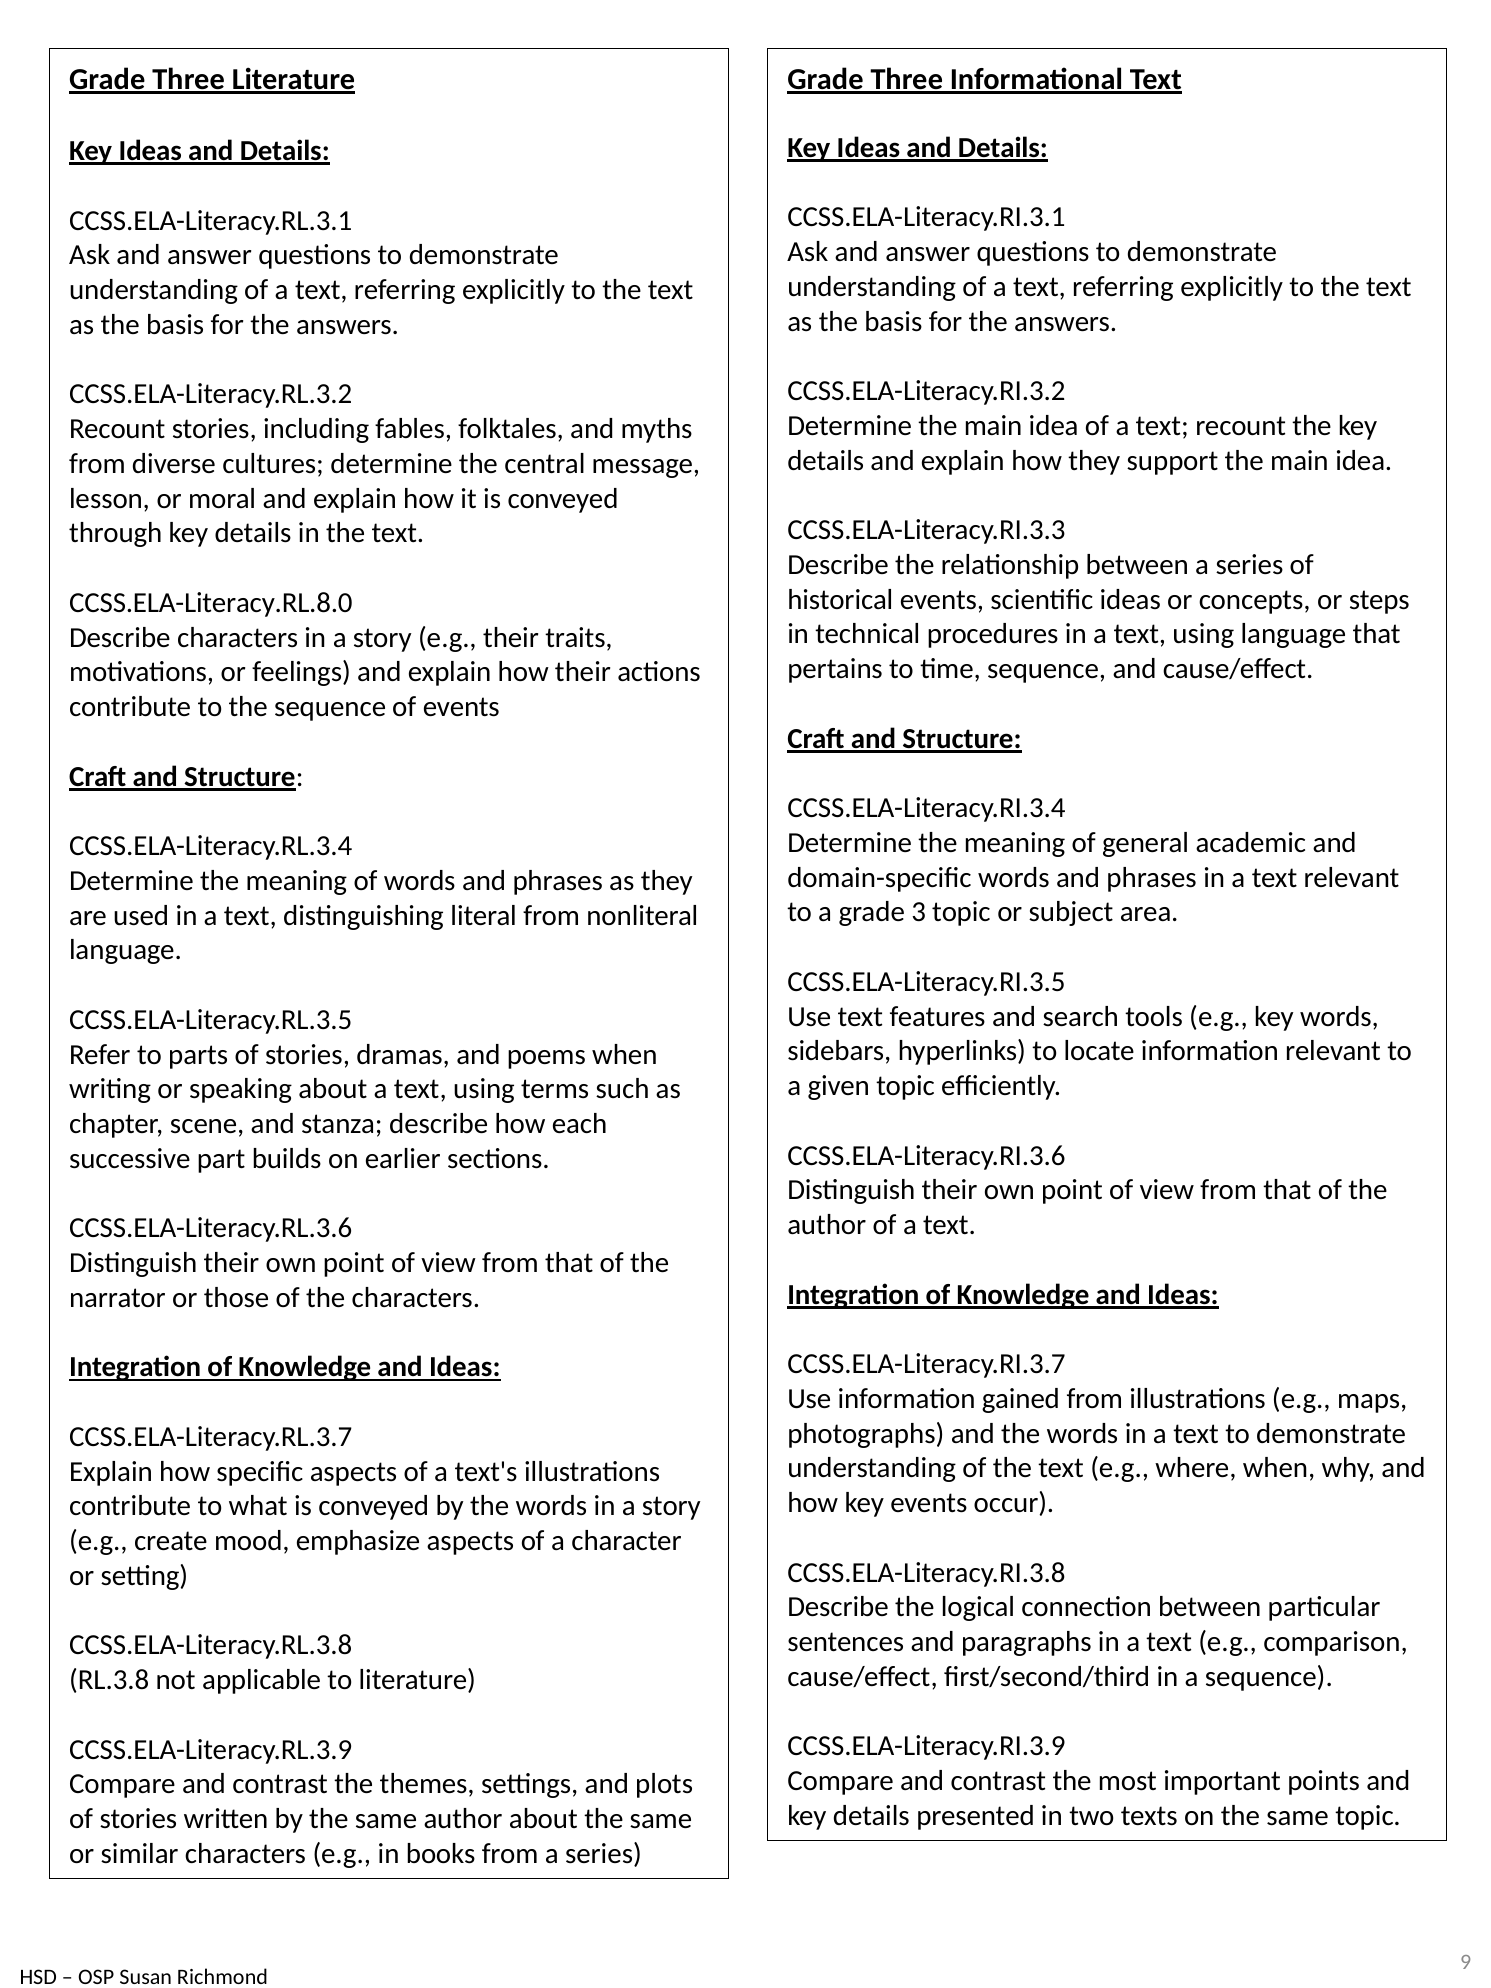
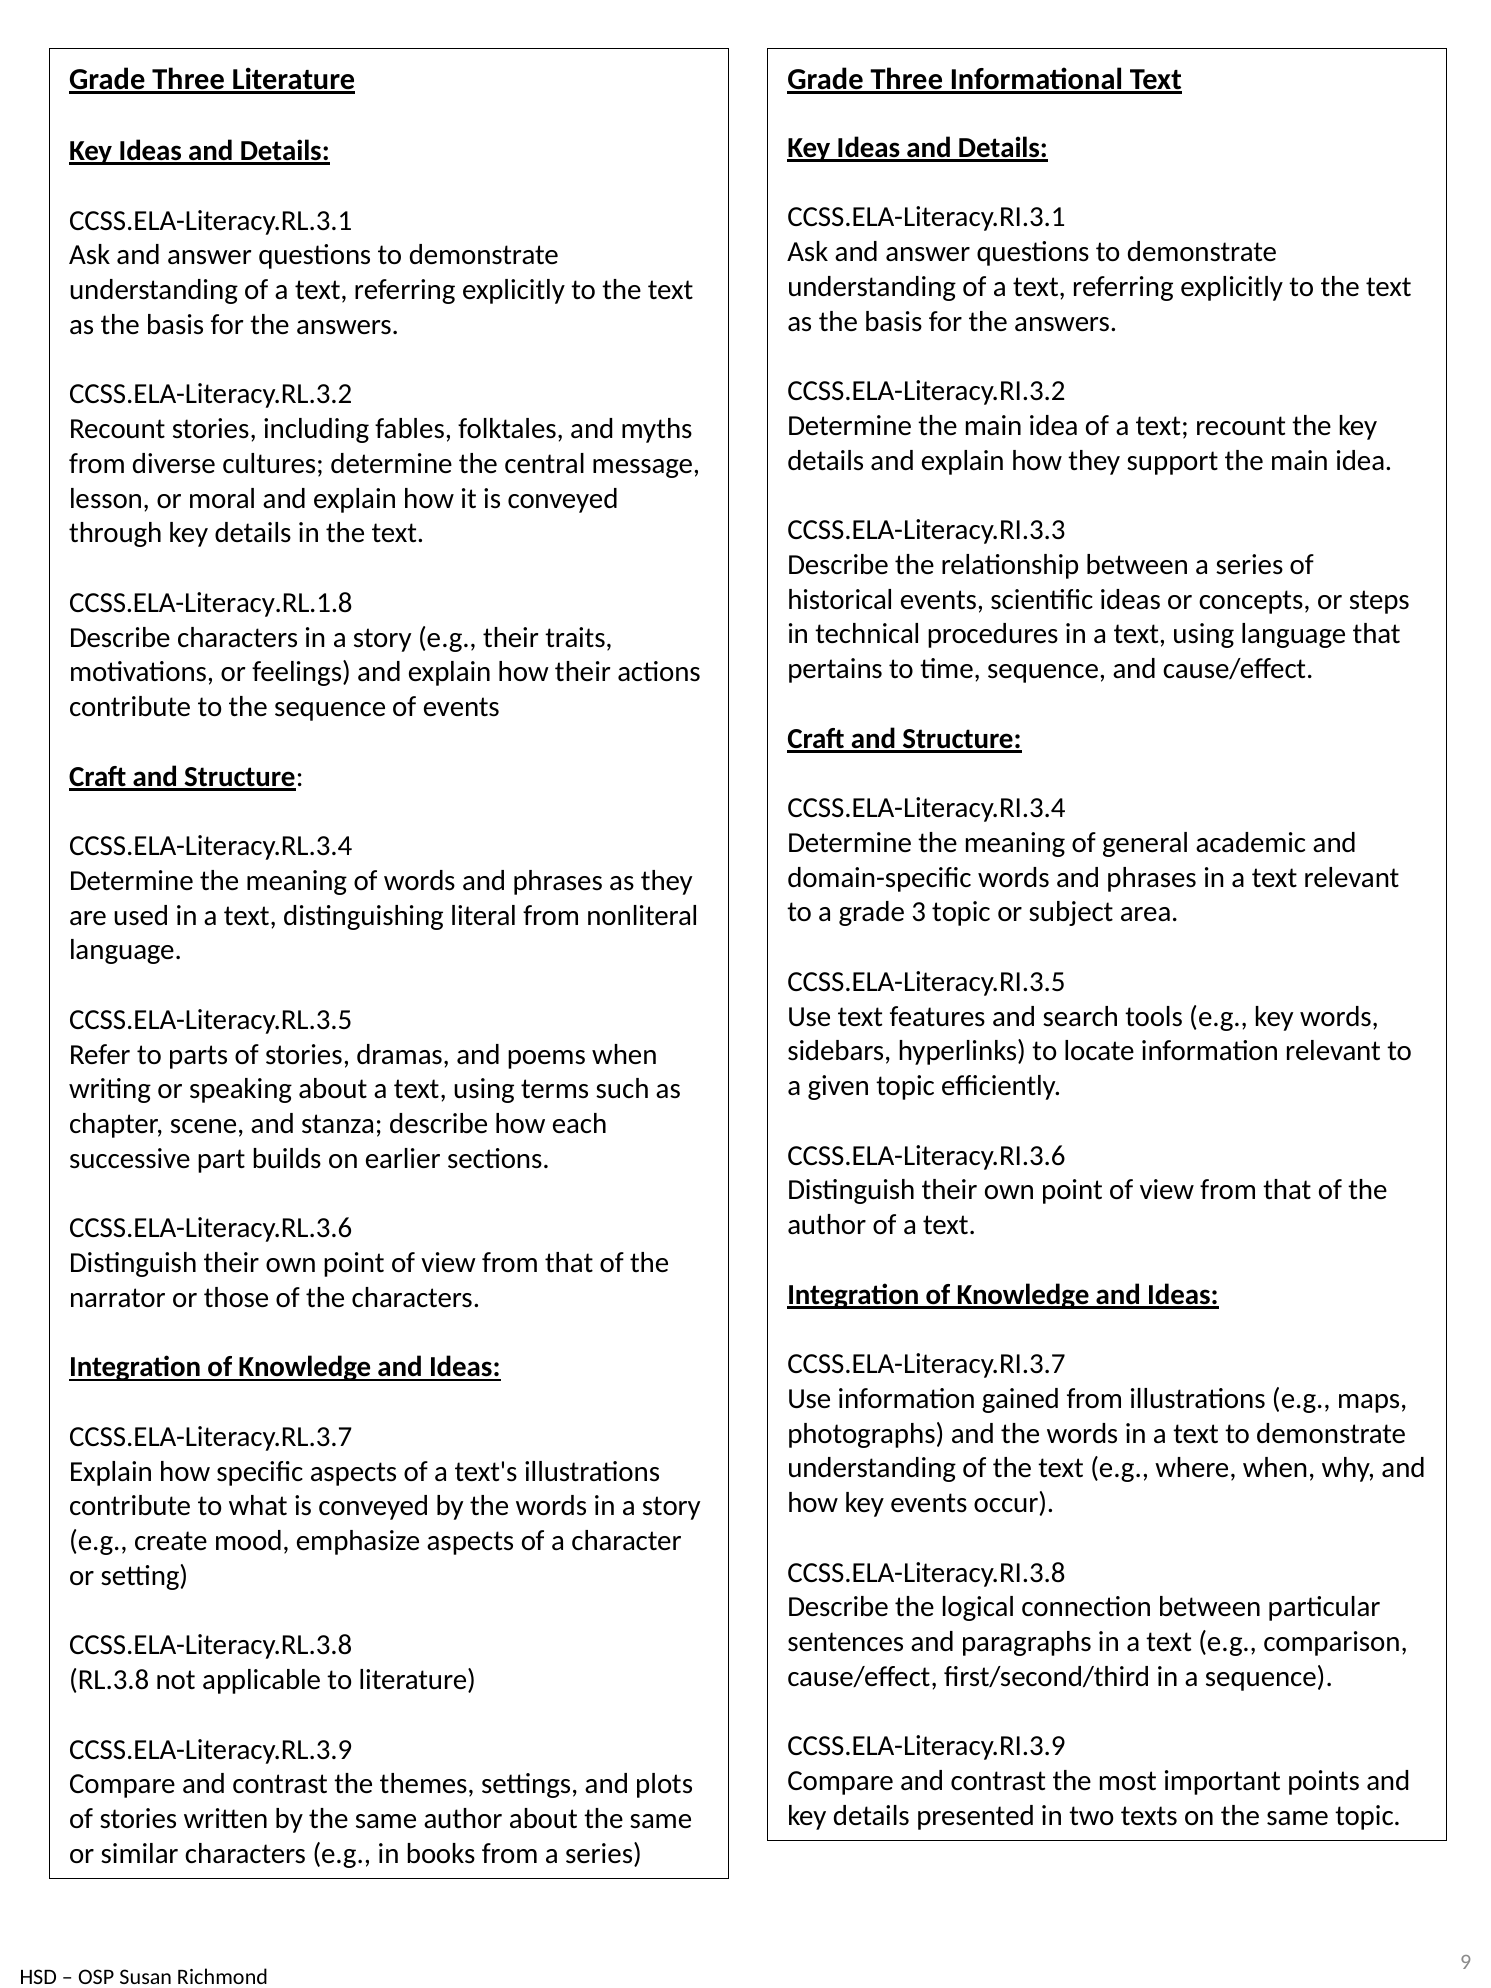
CCSS.ELA-Literacy.RL.8.0: CCSS.ELA-Literacy.RL.8.0 -> CCSS.ELA-Literacy.RL.1.8 (211, 603)
